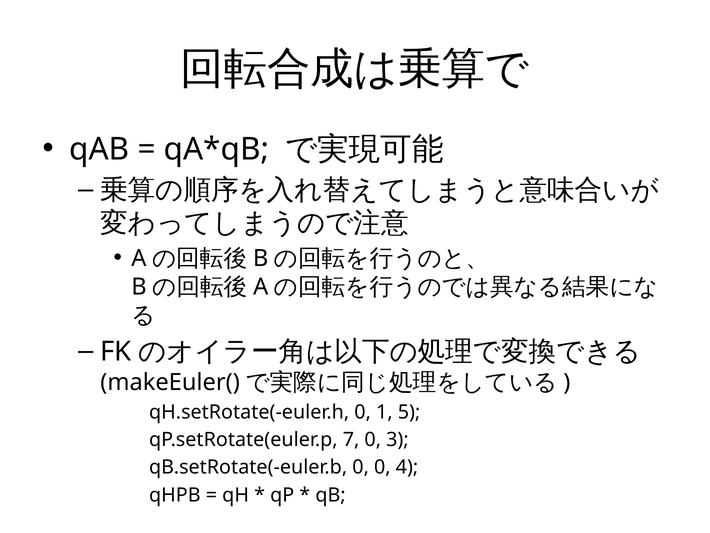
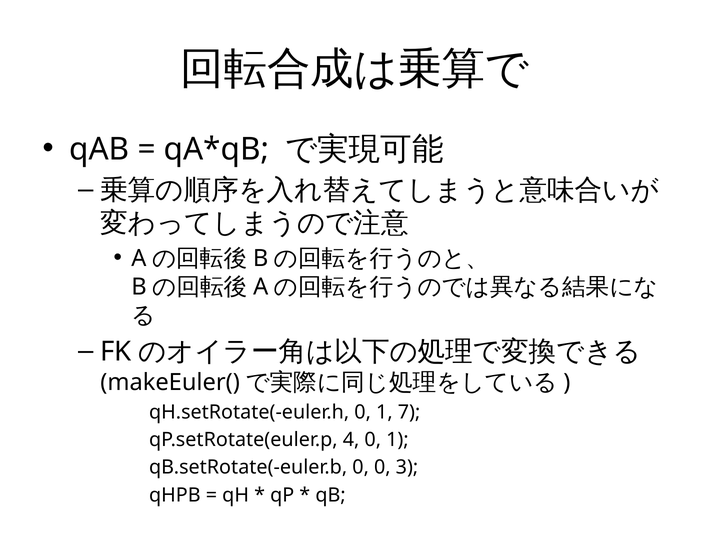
5: 5 -> 7 (409, 412)
7: 7 -> 4 (351, 439)
3: 3 -> 1 (397, 439)
4: 4 -> 3 (407, 467)
